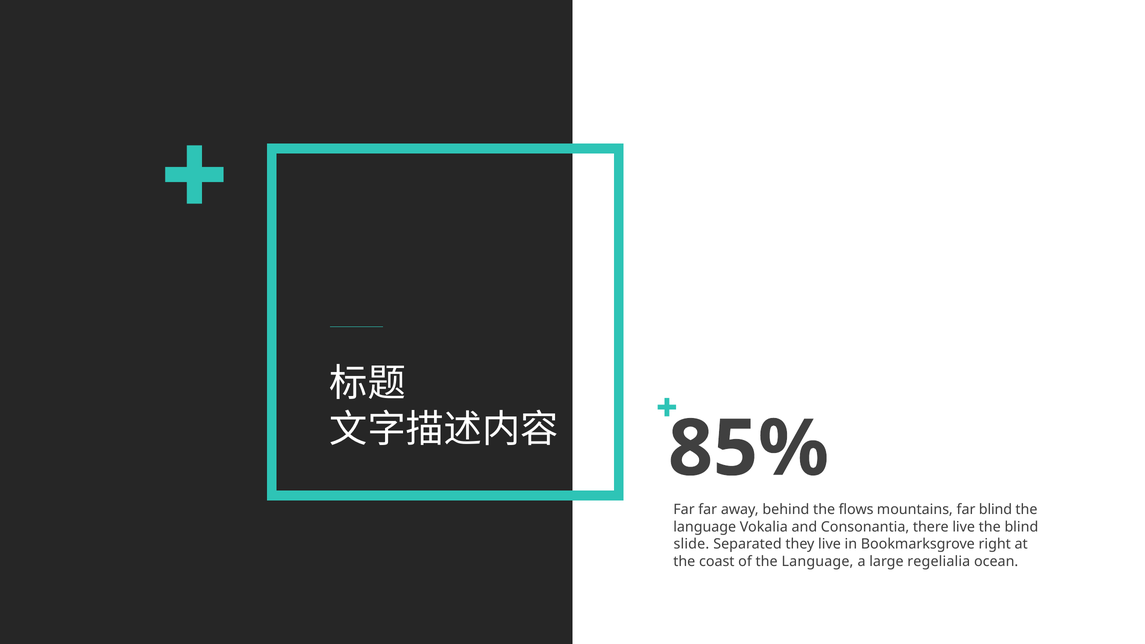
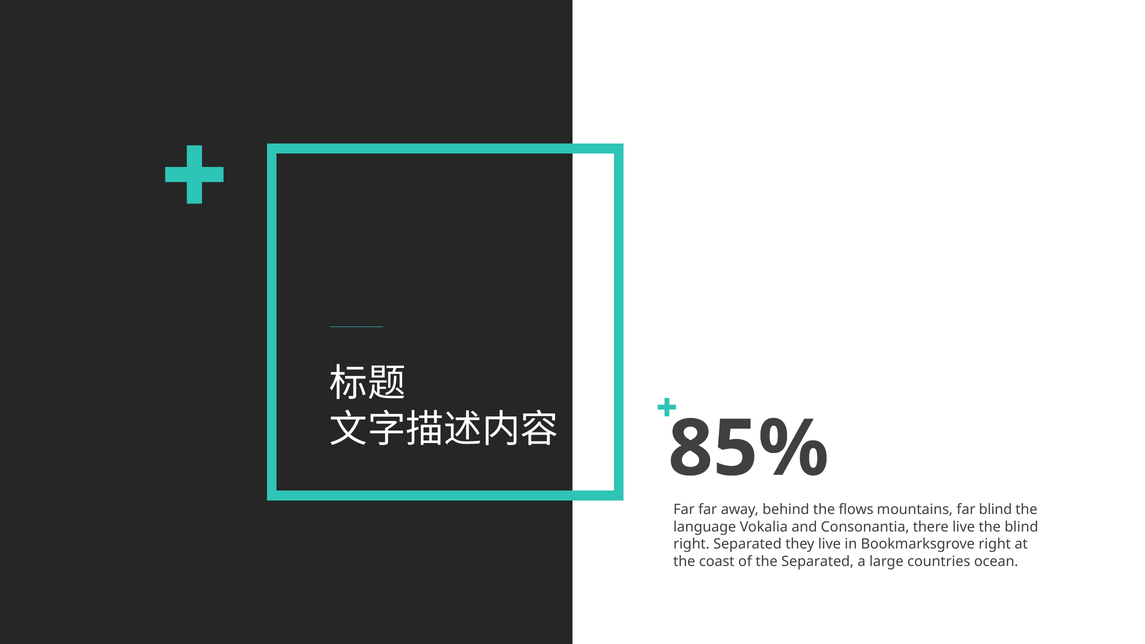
slide: slide -> right (691, 544)
of the Language: Language -> Separated (818, 561)
regelialia: regelialia -> countries (939, 561)
